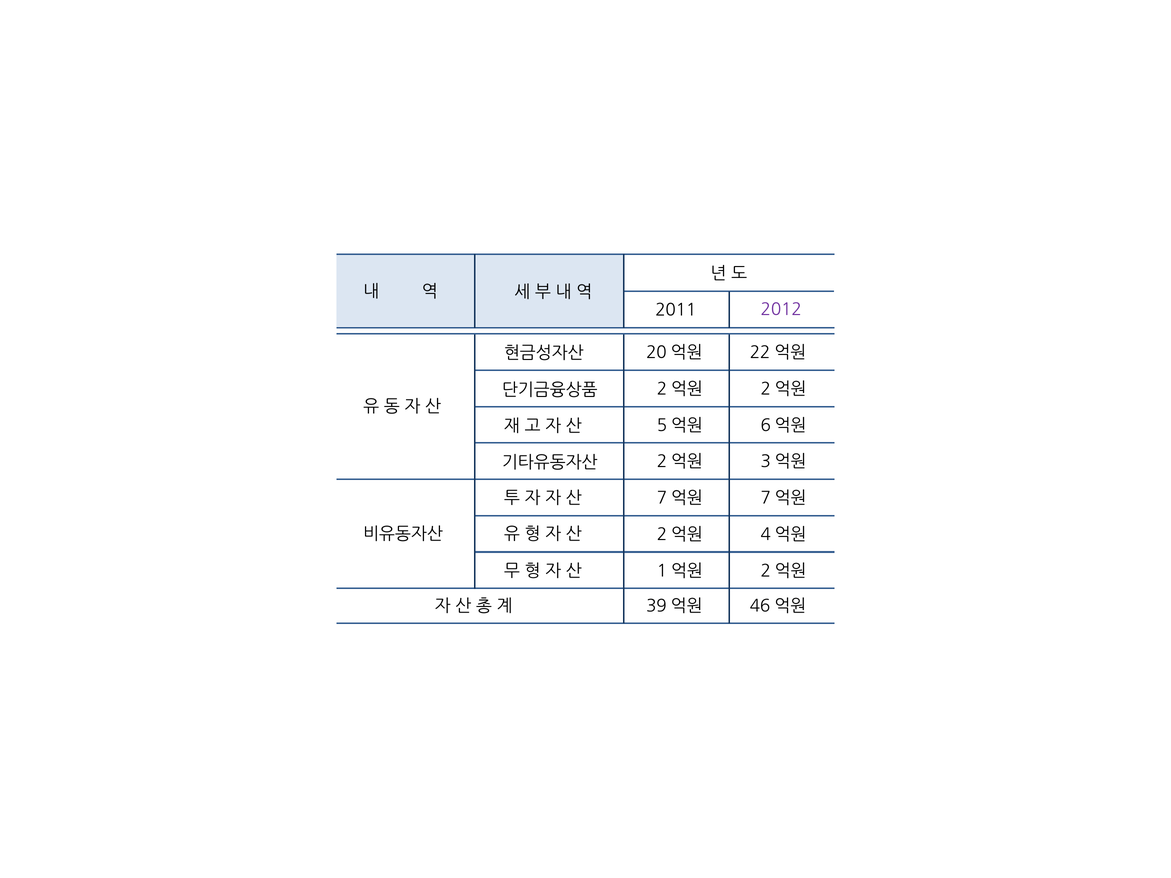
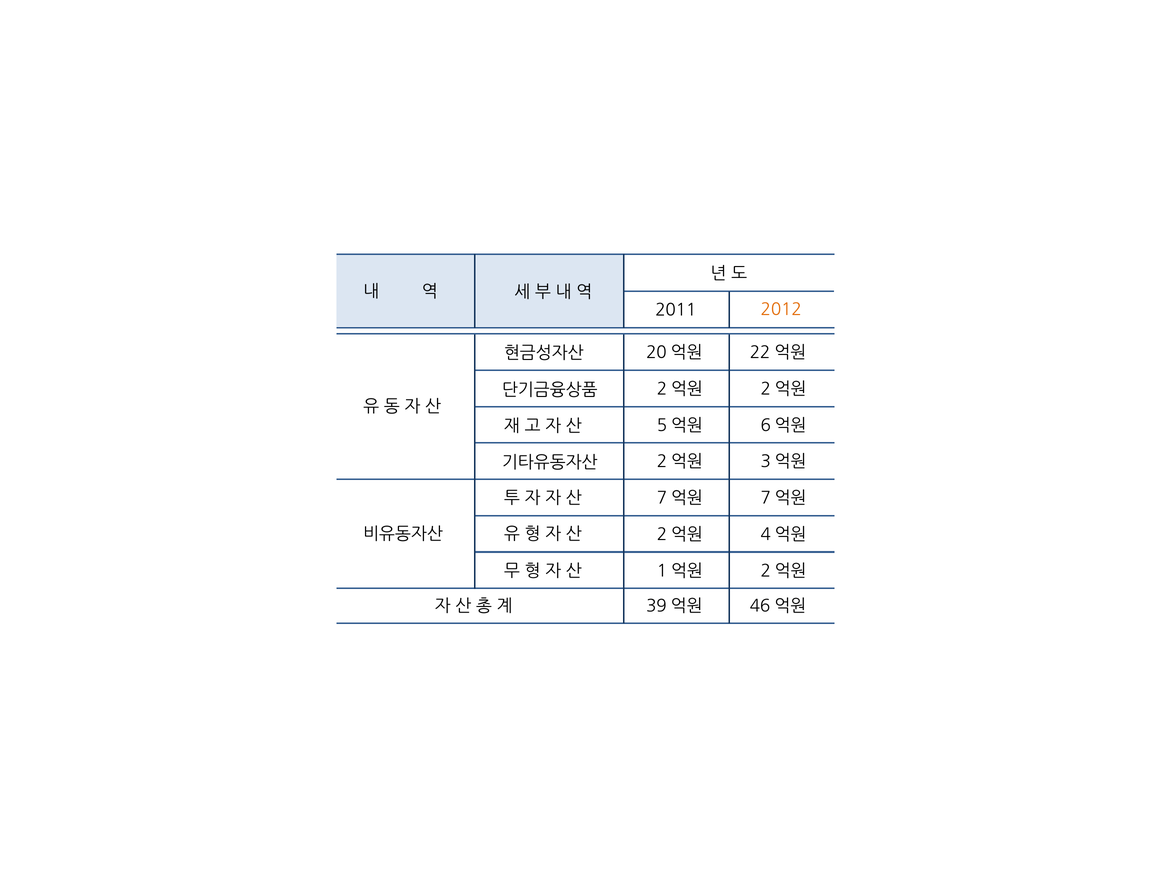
2012 colour: purple -> orange (781, 310)
